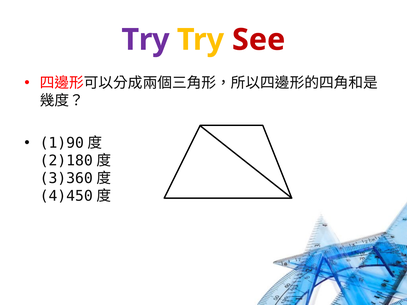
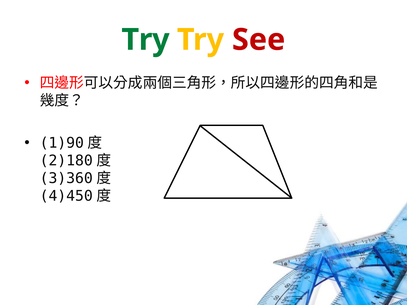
Try colour: purple -> green (146, 40)
